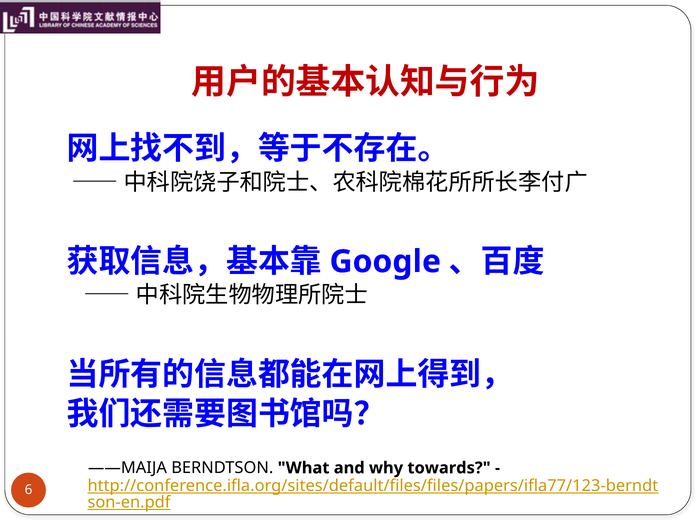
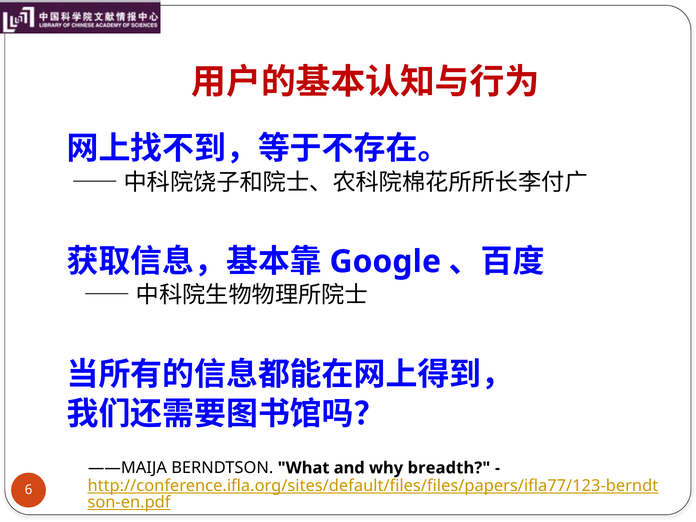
towards: towards -> breadth (449, 468)
